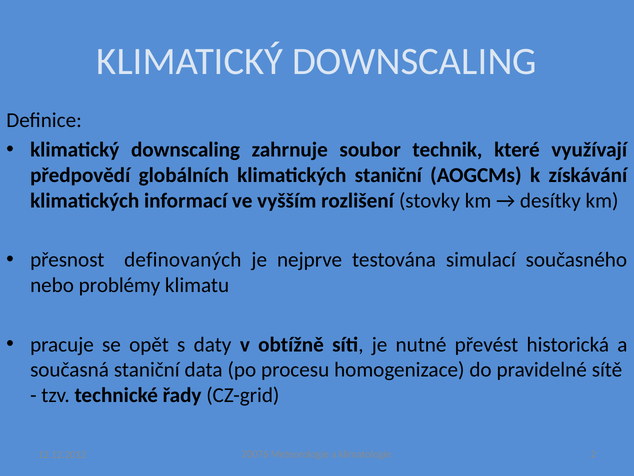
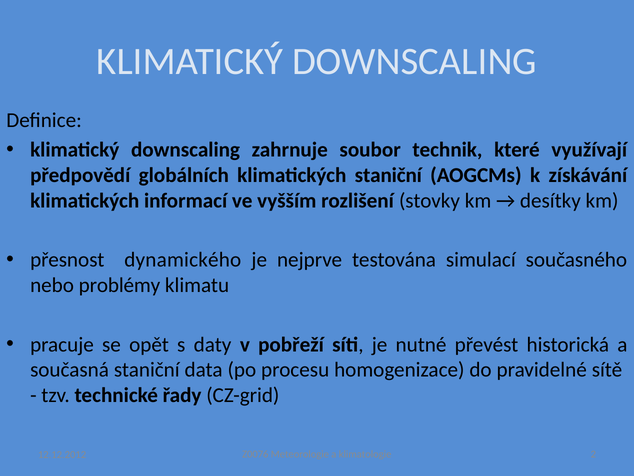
definovaných: definovaných -> dynamického (183, 260)
obtížně: obtížně -> pobřeží (291, 344)
